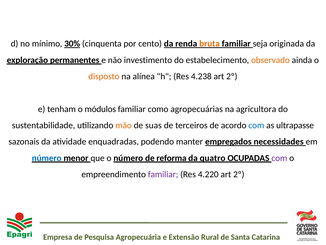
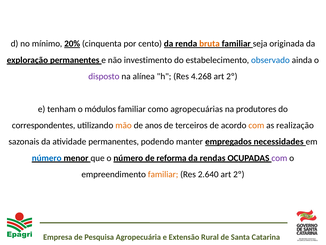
30%: 30% -> 20% (72, 44)
observado colour: orange -> blue (270, 60)
disposto colour: orange -> purple (104, 76)
4.238: 4.238 -> 4.268 (201, 76)
agricultora: agricultora -> produtores (256, 109)
sustentabilidade: sustentabilidade -> correspondentes (44, 125)
suas: suas -> anos (154, 125)
com colour: blue -> orange (256, 125)
ultrapasse: ultrapasse -> realização (295, 125)
atividade enquadradas: enquadradas -> permanentes (114, 141)
quatro: quatro -> rendas (213, 158)
familiar colour: purple -> orange (163, 174)
4.220: 4.220 -> 2.640 (208, 174)
